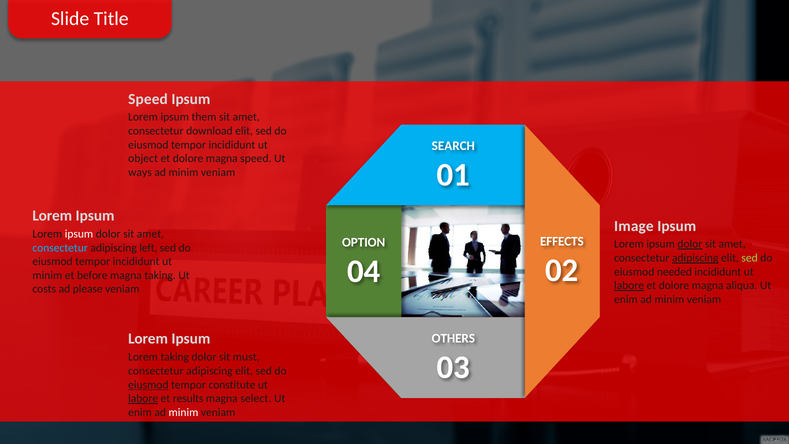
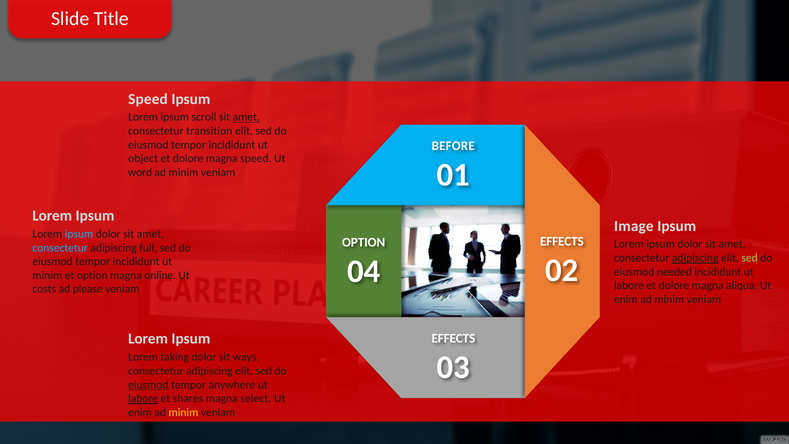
them: them -> scroll (204, 117)
amet underline: none -> present (246, 117)
download: download -> transition (209, 131)
SEARCH: SEARCH -> BEFORE (453, 146)
ways: ways -> word (140, 172)
ipsum colour: white -> light blue (79, 234)
dolor underline: present -> none (690, 244)
left: left -> full (148, 248)
et before: before -> option (92, 275)
magna taking: taking -> online (160, 275)
labore underline: present -> none (629, 285)
OTHERS: OTHERS -> EFFECTS (453, 338)
must: must -> ways (246, 357)
constitute: constitute -> anywhere (232, 385)
results: results -> shares (188, 398)
minim colour: white -> yellow (183, 412)
